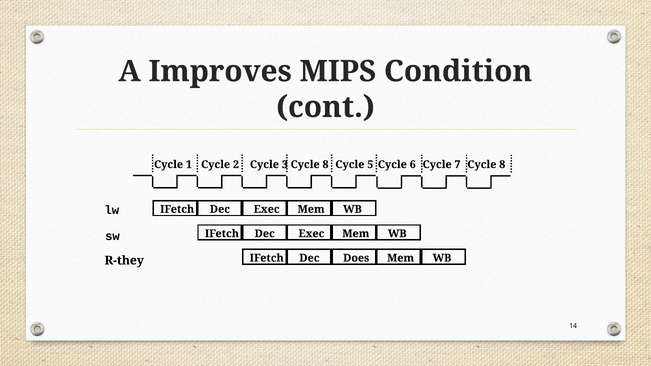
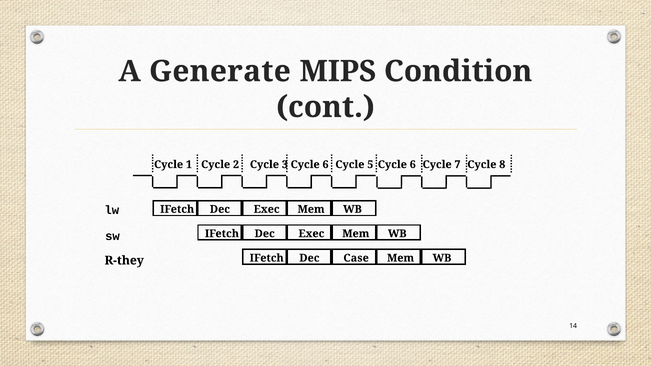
Improves: Improves -> Generate (220, 71)
8: 8 -> 6 (326, 165)
Does: Does -> Case (356, 258)
